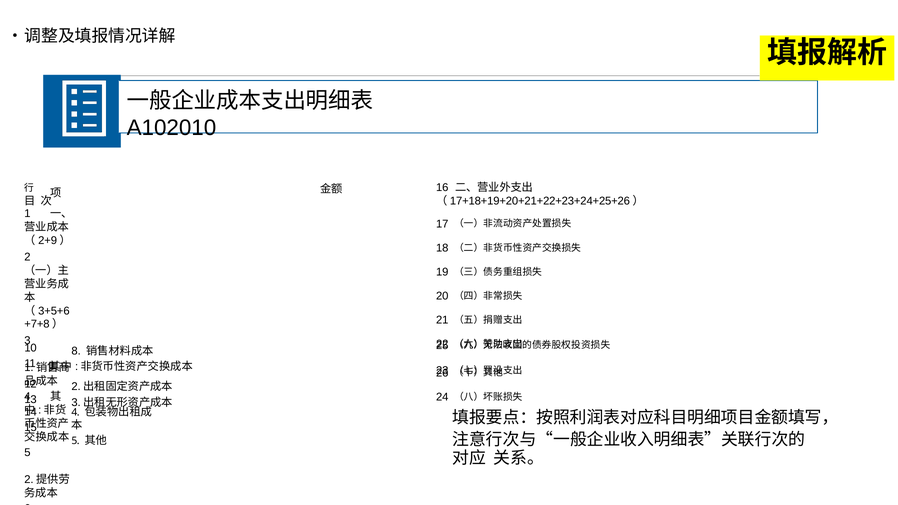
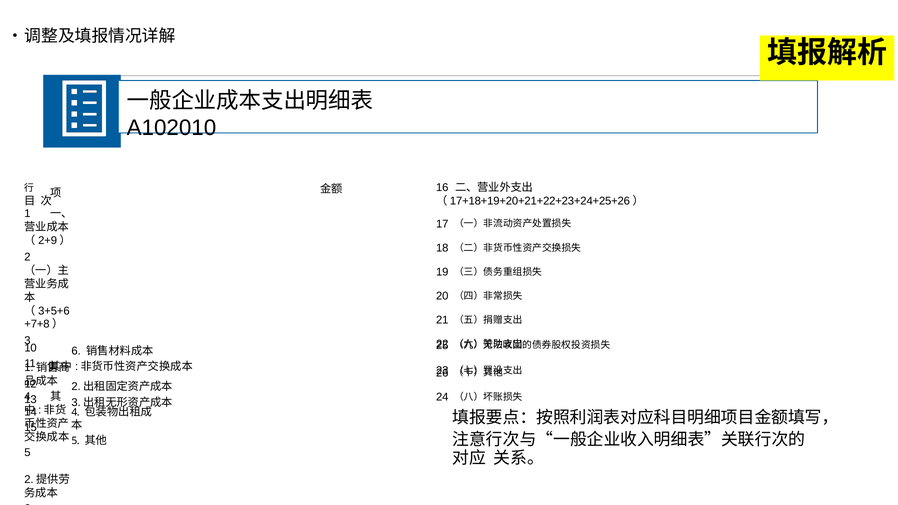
10 8: 8 -> 6 (76, 351)
